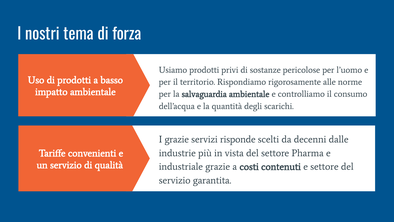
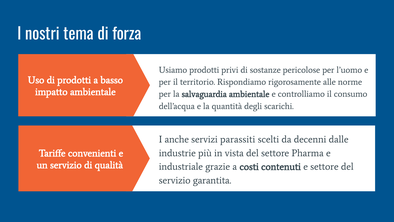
I grazie: grazie -> anche (177, 139)
risponde: risponde -> parassiti (238, 139)
